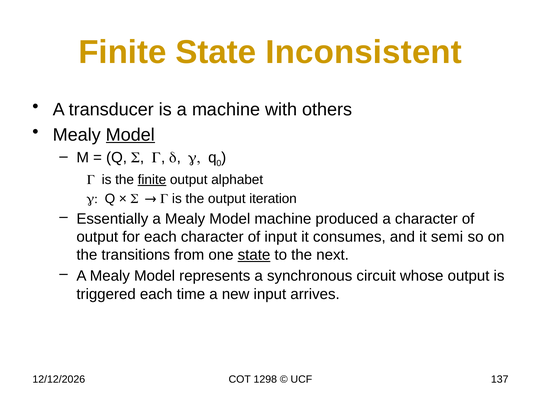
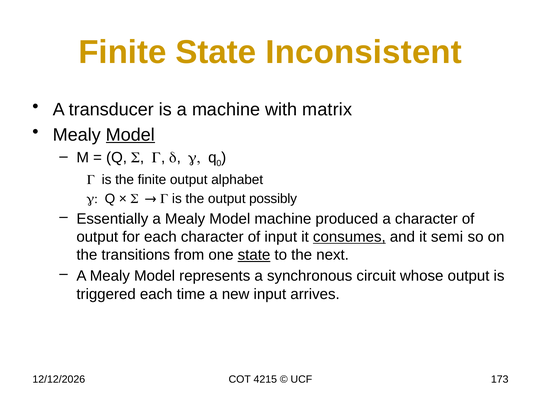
others: others -> matrix (327, 109)
finite underline: present -> none (152, 180)
iteration: iteration -> possibly (273, 198)
consumes underline: none -> present (349, 237)
1298: 1298 -> 4215 (265, 379)
137: 137 -> 173 (500, 379)
